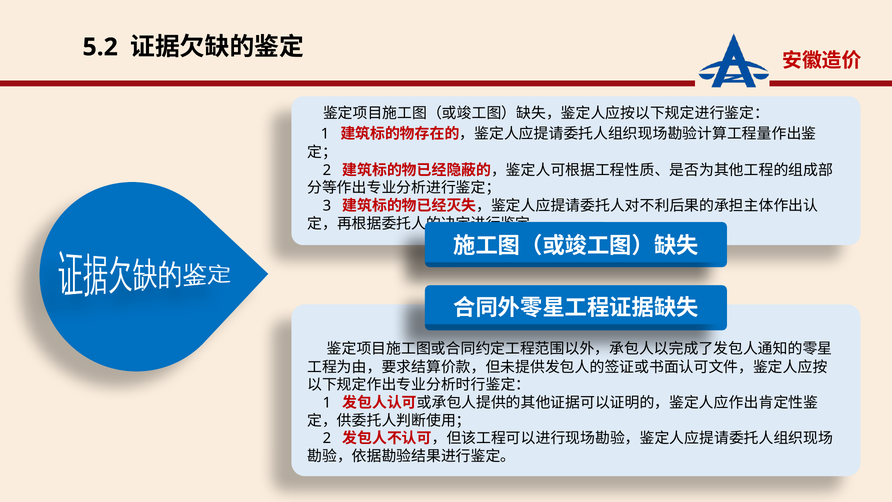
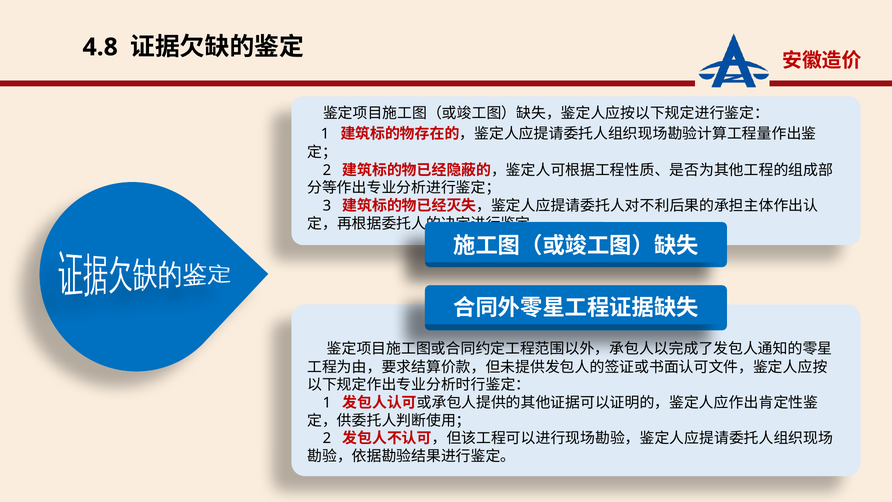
5.2: 5.2 -> 4.8 (100, 47)
